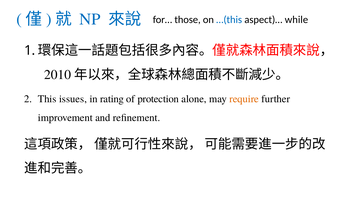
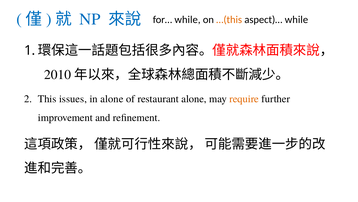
for… those: those -> while (187, 20)
…(this colour: blue -> orange (229, 20)
in rating: rating -> alone (112, 99)
protection: protection -> restaurant (158, 99)
